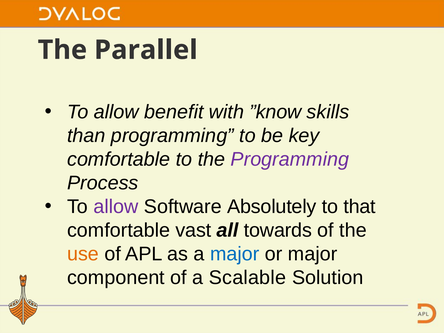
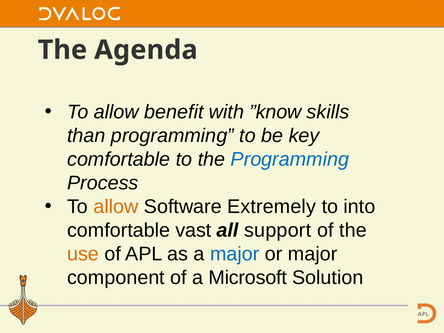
Parallel: Parallel -> Agenda (146, 50)
Programming colour: purple -> blue (290, 159)
allow colour: purple -> orange (116, 207)
Absolutely: Absolutely -> Extremely (272, 207)
that: that -> into (360, 207)
towards: towards -> support (278, 230)
Scalable: Scalable -> Microsoft (248, 278)
